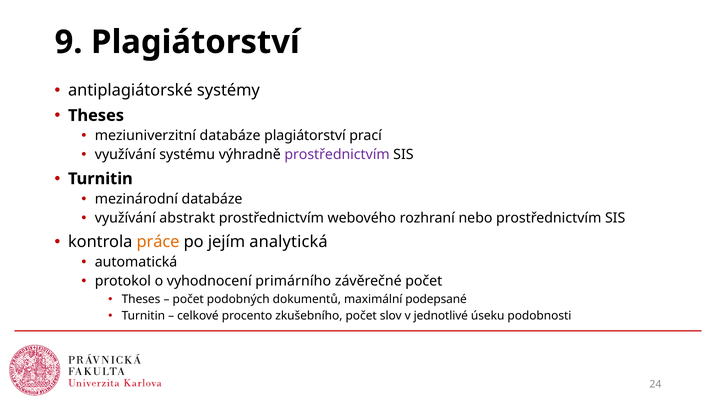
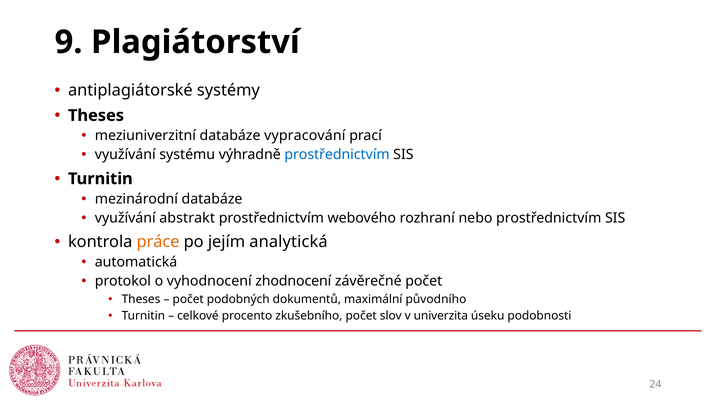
databáze plagiátorství: plagiátorství -> vypracování (305, 136)
prostřednictvím colour: purple -> blue (337, 155)
primárního: primárního -> zhodnocení (293, 281)
podepsané: podepsané -> původního (436, 299)
jednotlivé: jednotlivé -> univerzita (441, 316)
